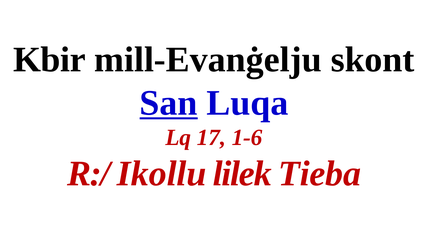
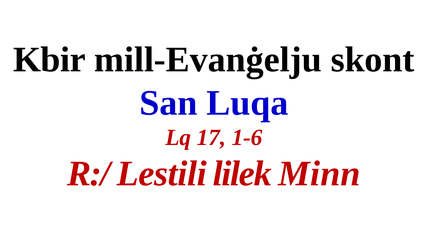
San underline: present -> none (169, 103)
Ikollu: Ikollu -> Lestili (162, 174)
Tieba: Tieba -> Minn (319, 174)
